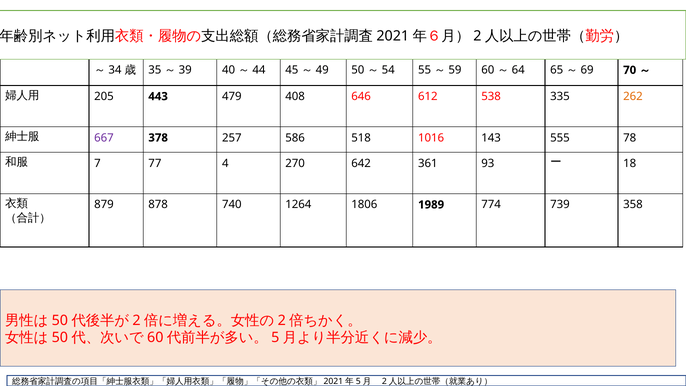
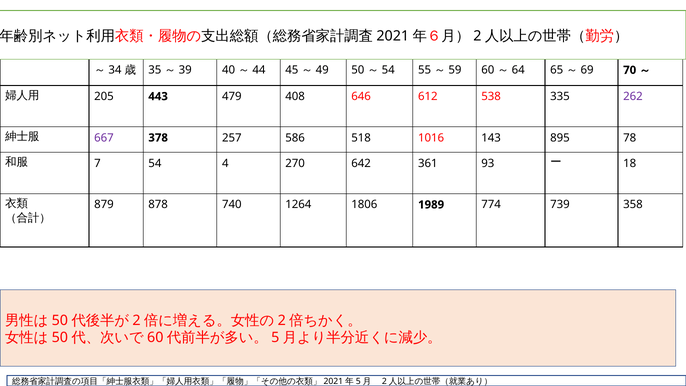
262 colour: orange -> purple (633, 96)
555: 555 -> 895 (560, 138)
77: 77 -> 54 (155, 163)
